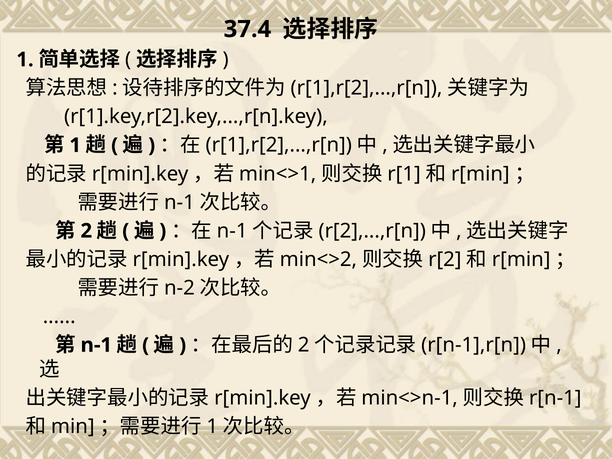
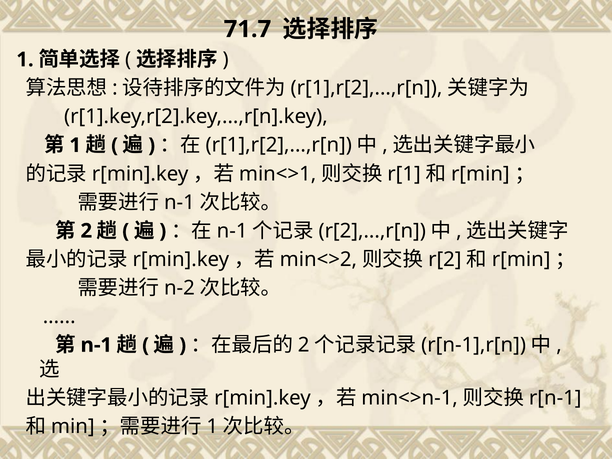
37.4: 37.4 -> 71.7 (247, 29)
